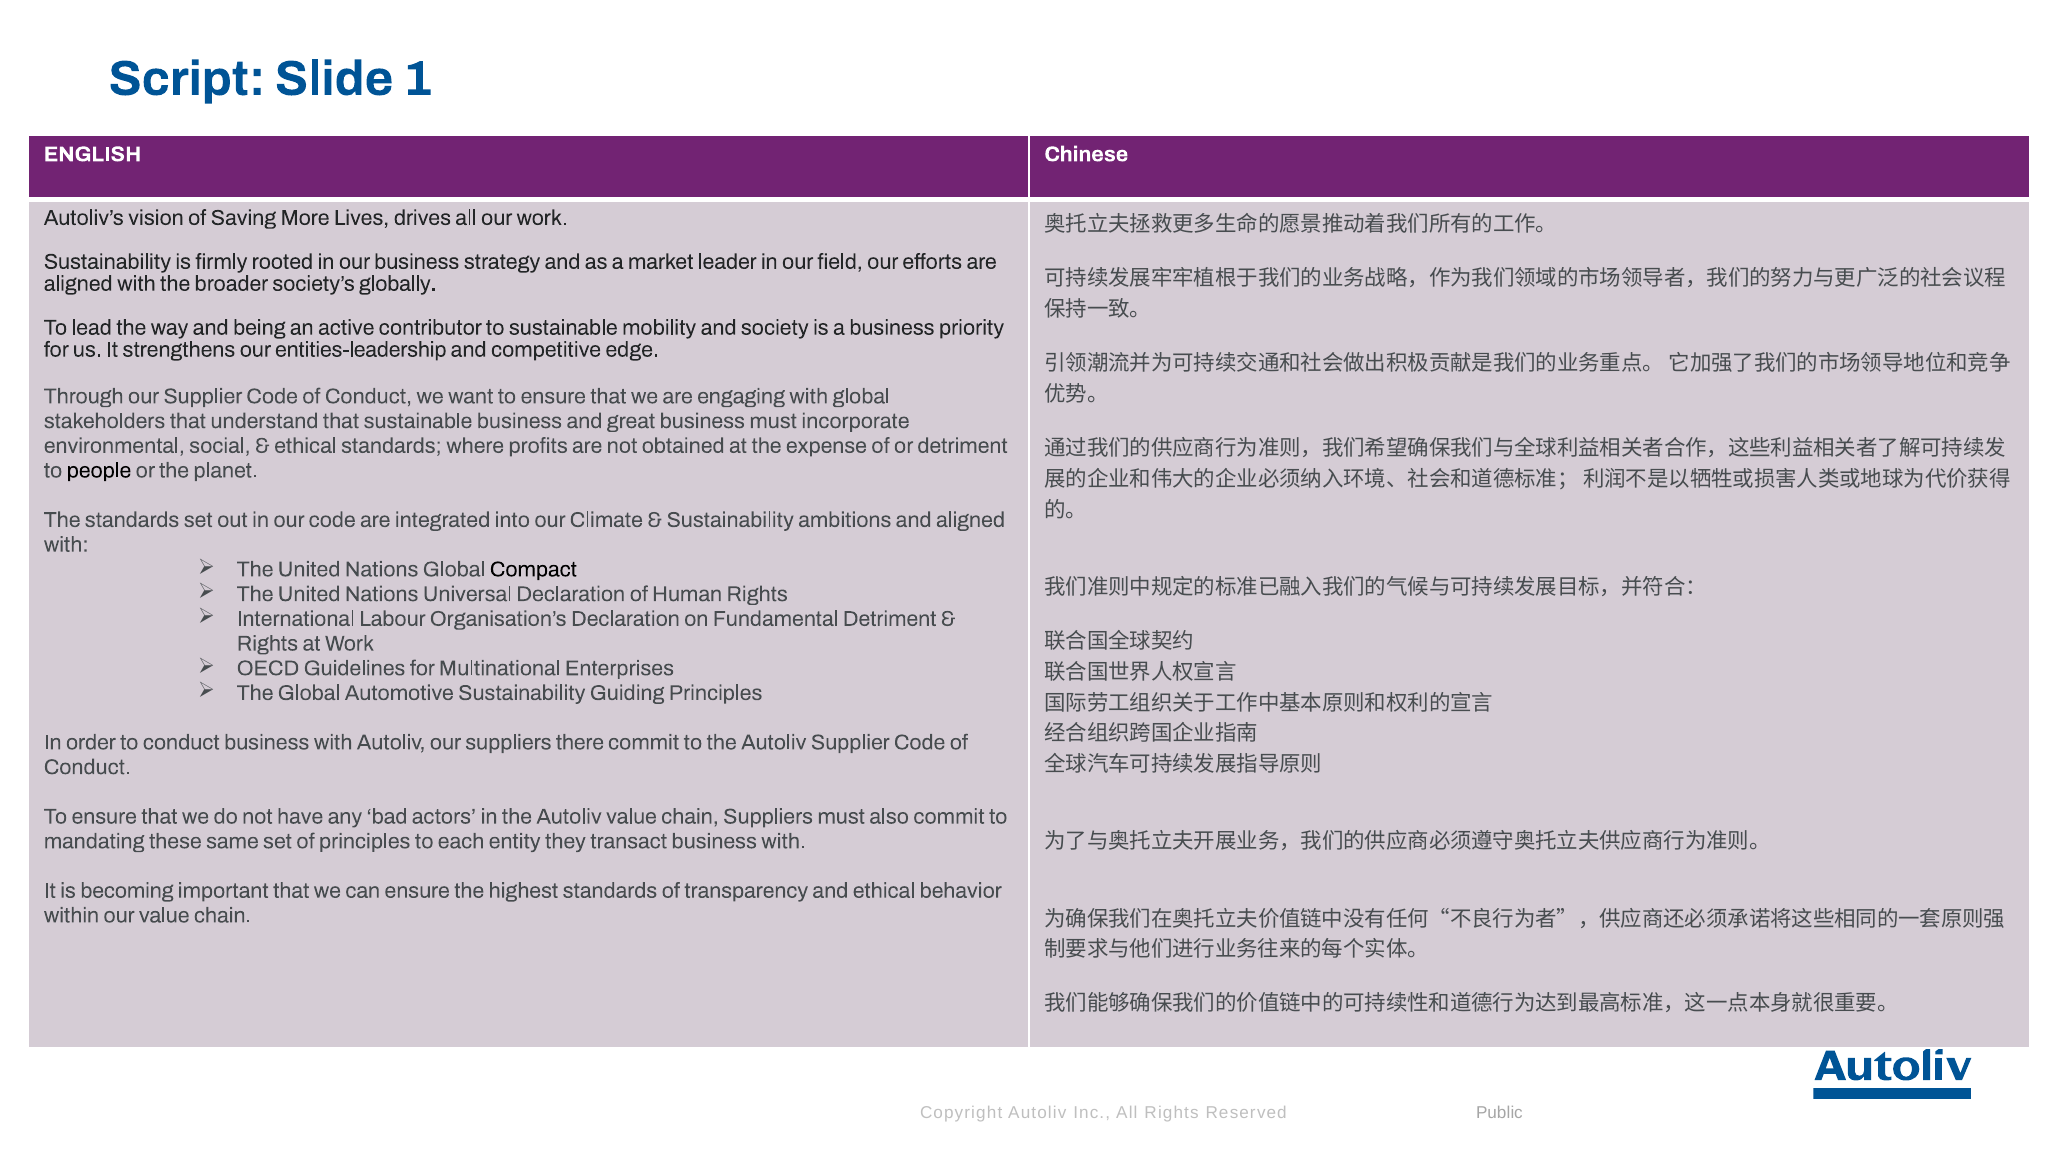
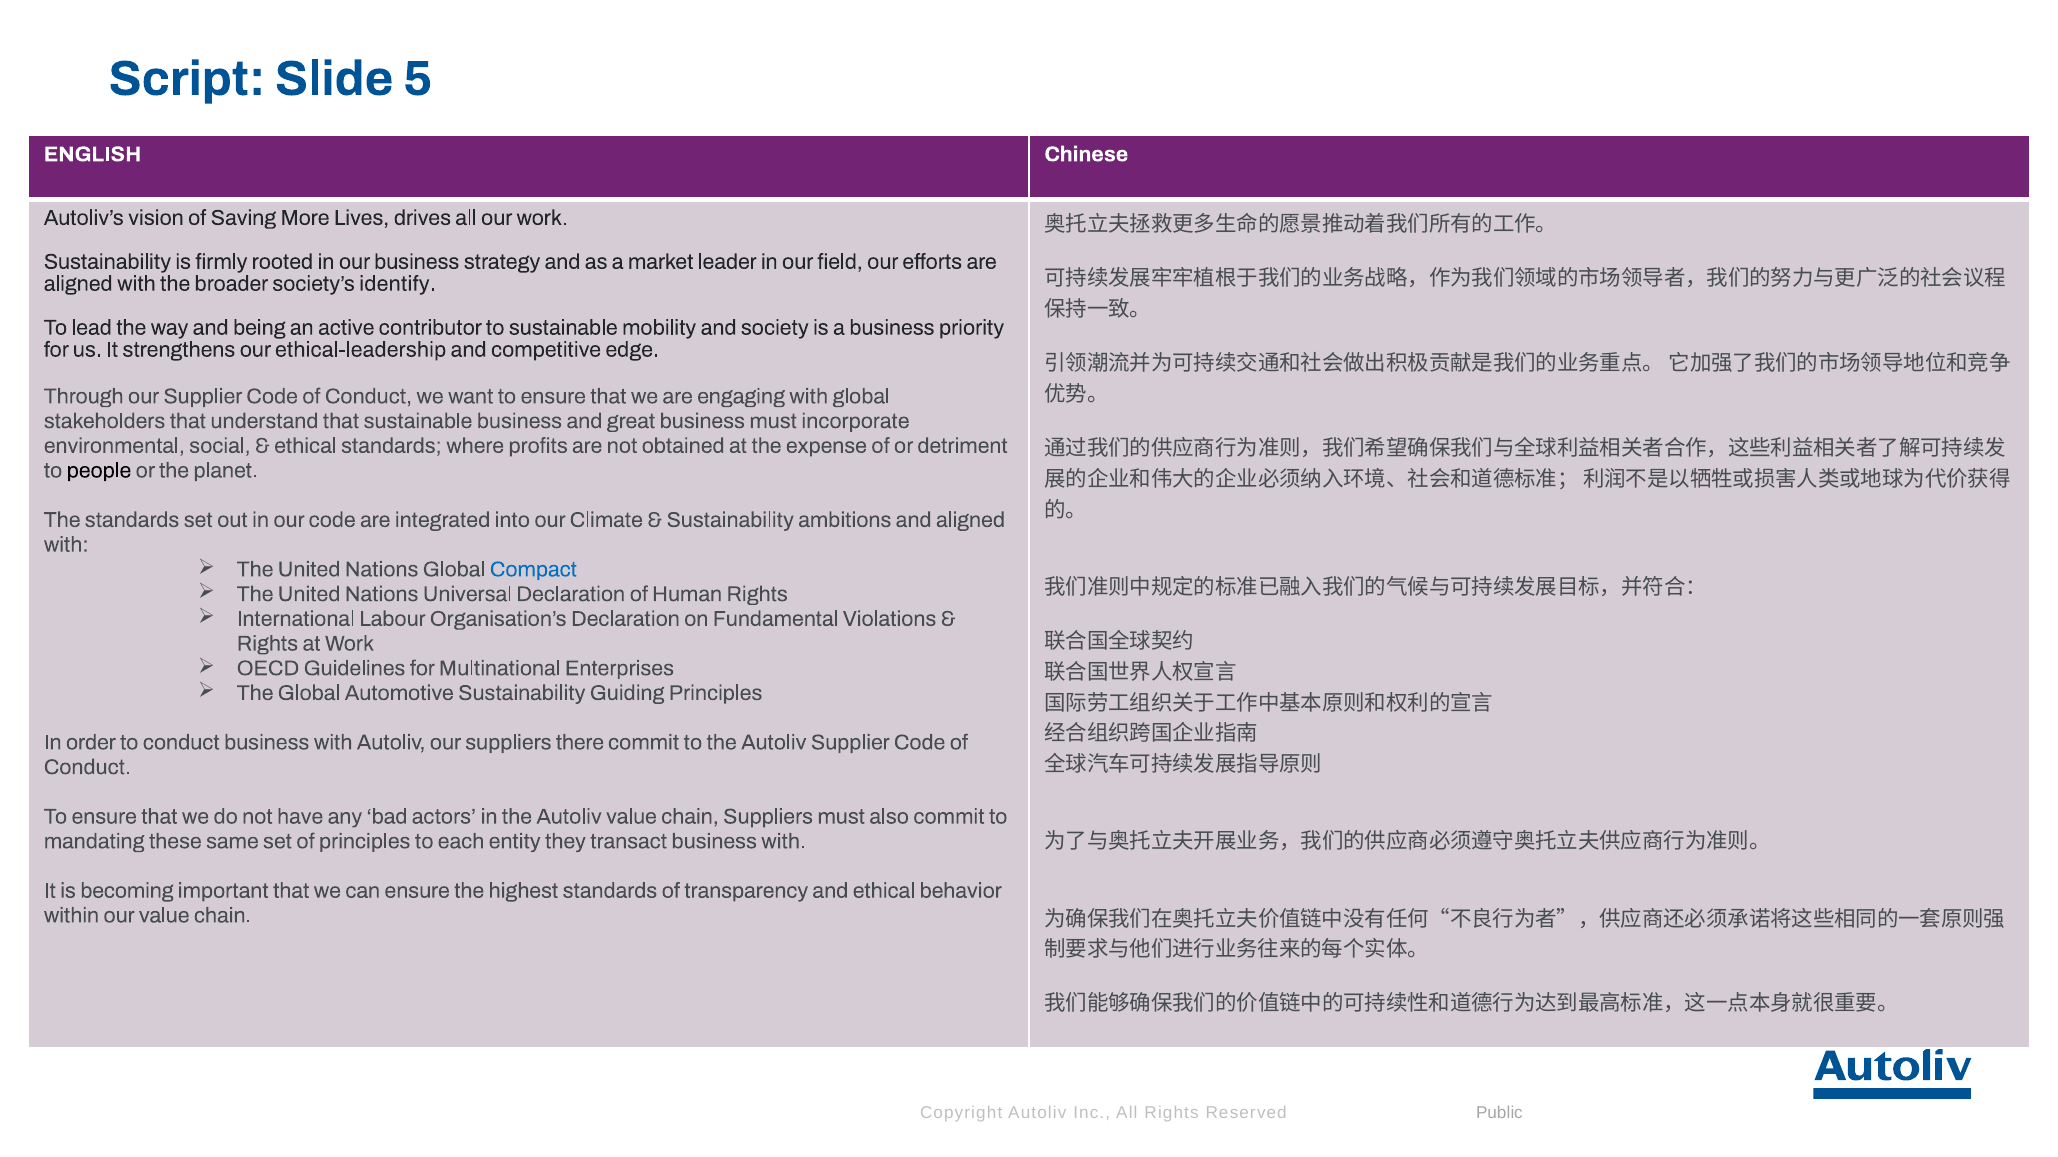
1: 1 -> 5 (418, 79)
globally: globally -> identify (397, 284)
entities-leadership: entities-leadership -> ethical-leadership (361, 350)
Compact colour: black -> blue (533, 570)
Fundamental Detriment: Detriment -> Violations (890, 619)
